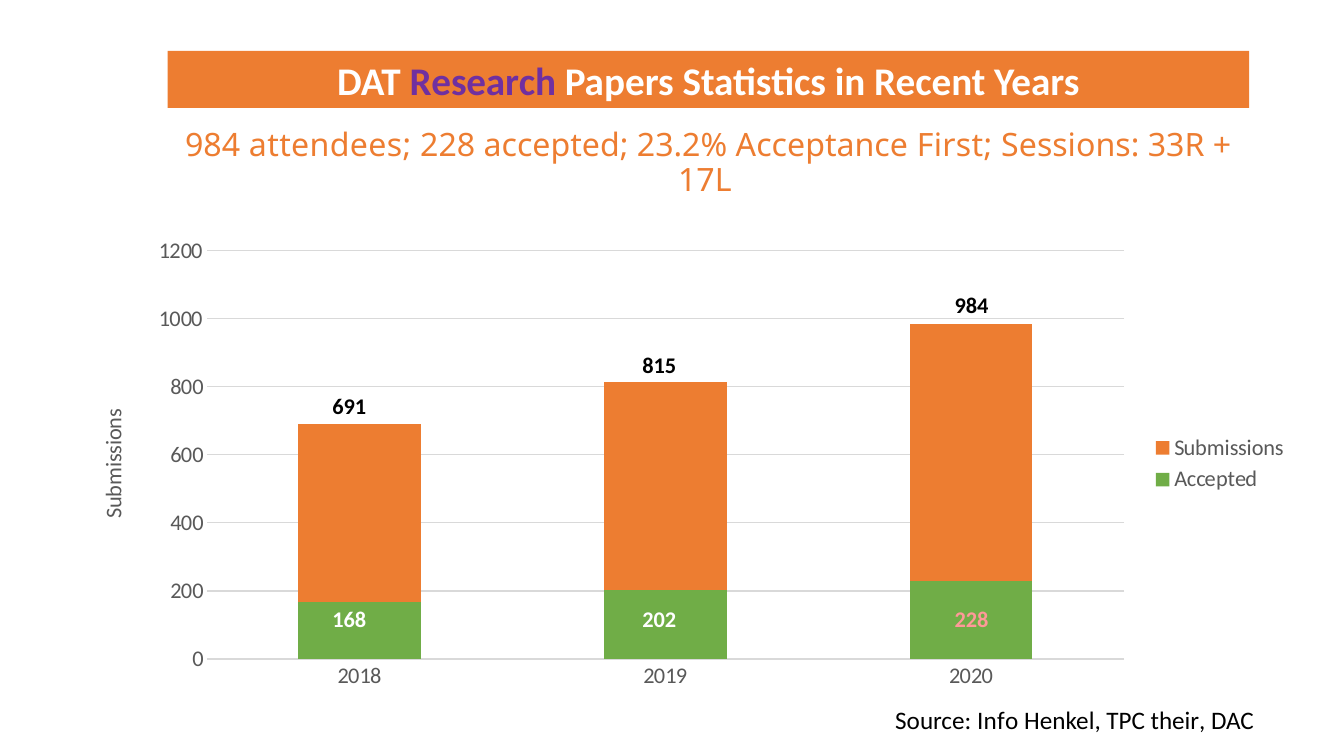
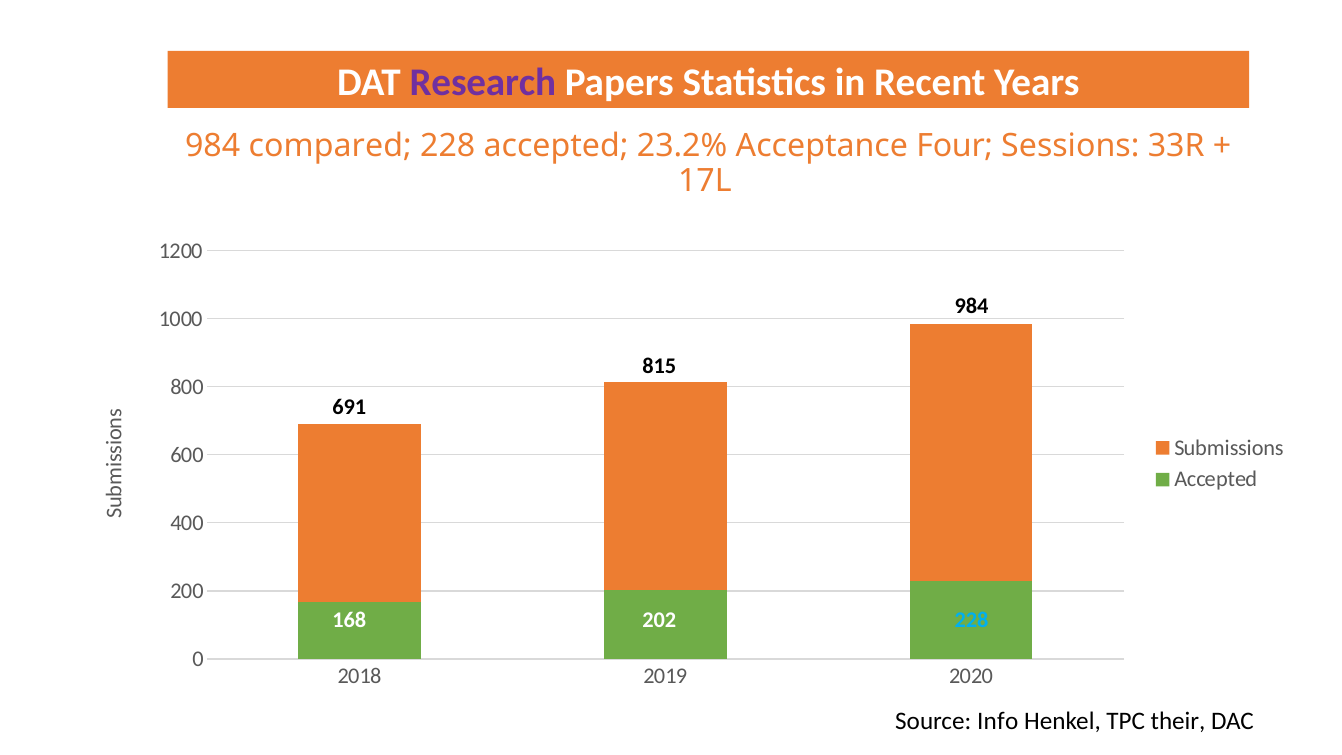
attendees: attendees -> compared (330, 146)
First: First -> Four (955, 146)
228 colour: pink -> light blue (972, 620)
